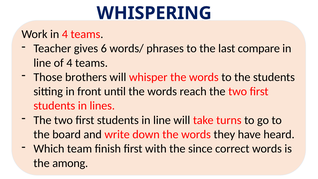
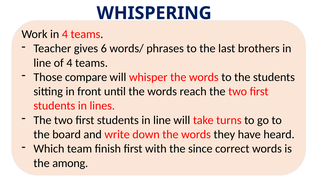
compare: compare -> brothers (259, 48)
brothers: brothers -> compare (86, 77)
